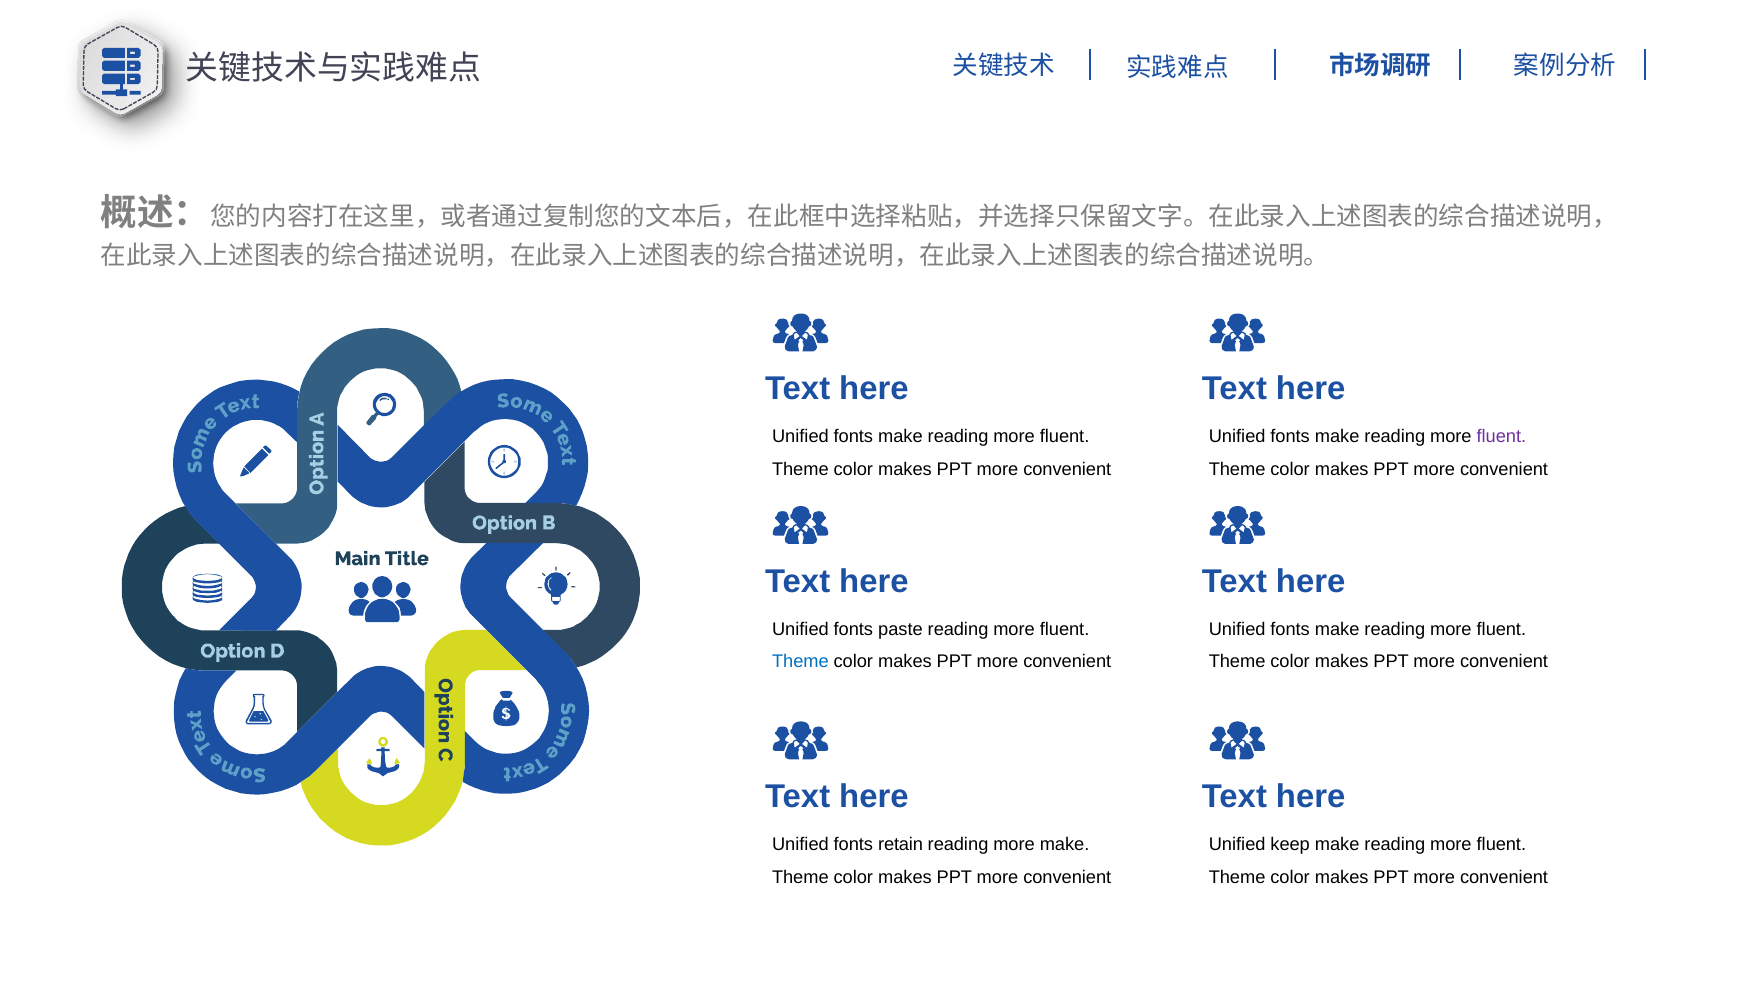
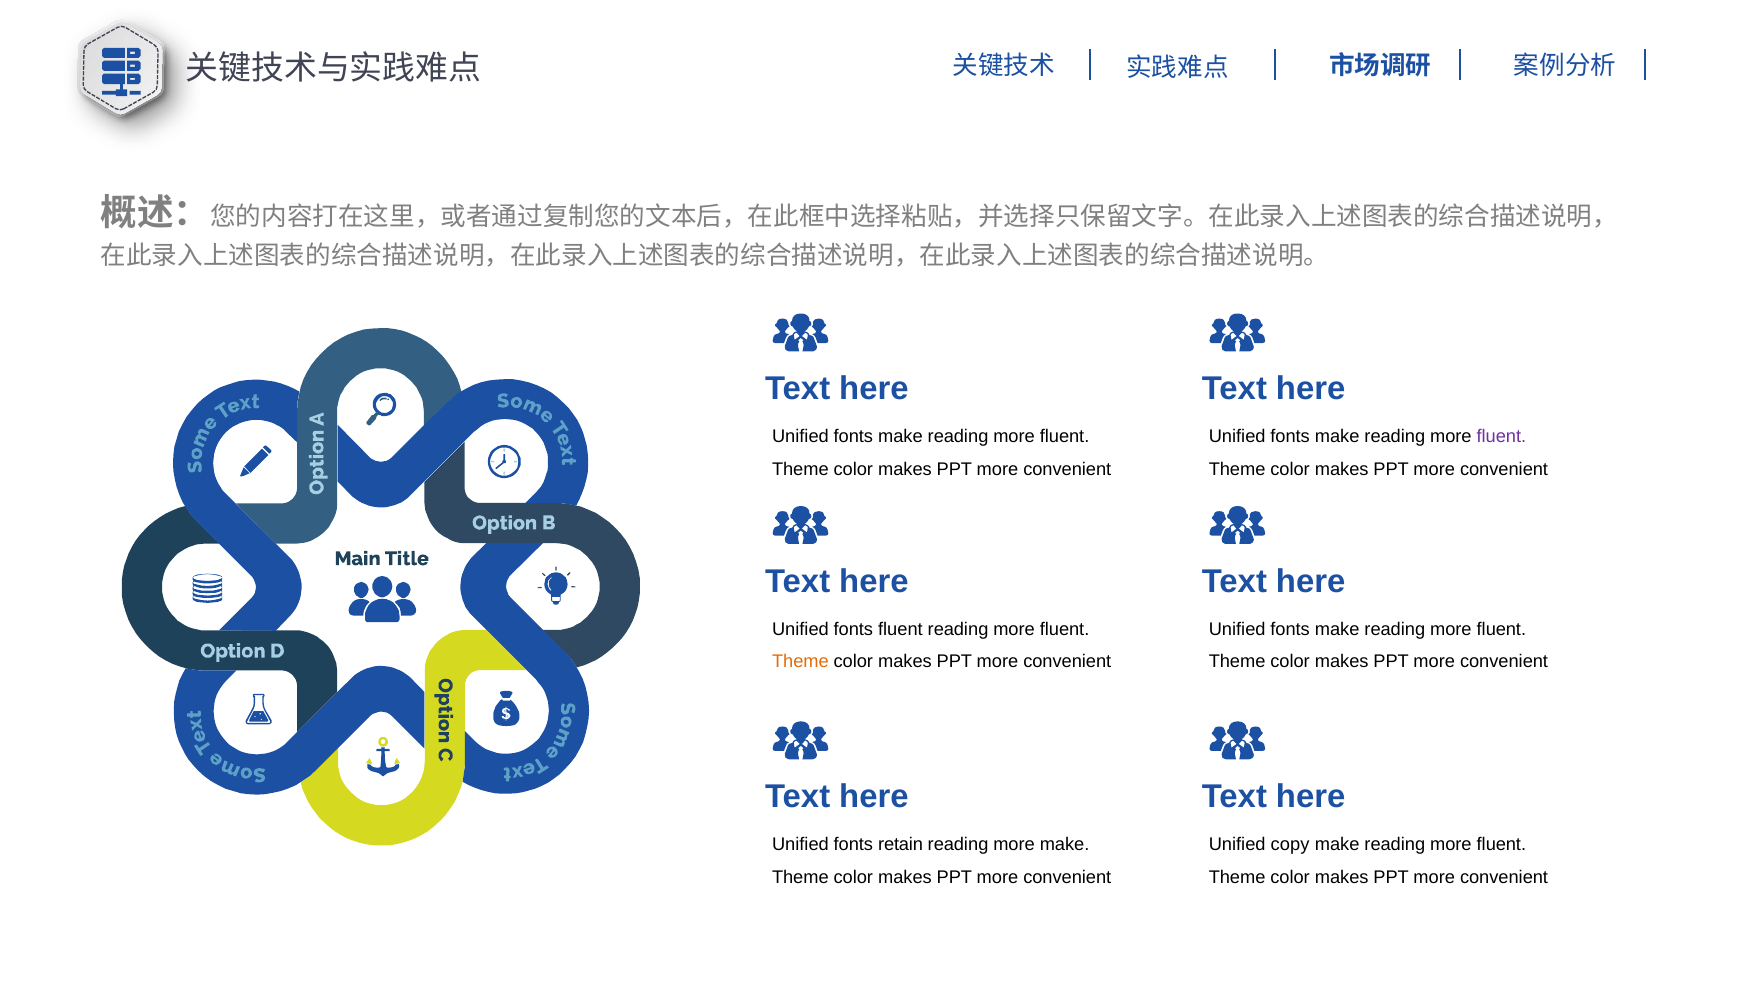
fonts paste: paste -> fluent (900, 629)
Theme colour: blue -> orange (800, 662)
keep: keep -> copy (1290, 844)
